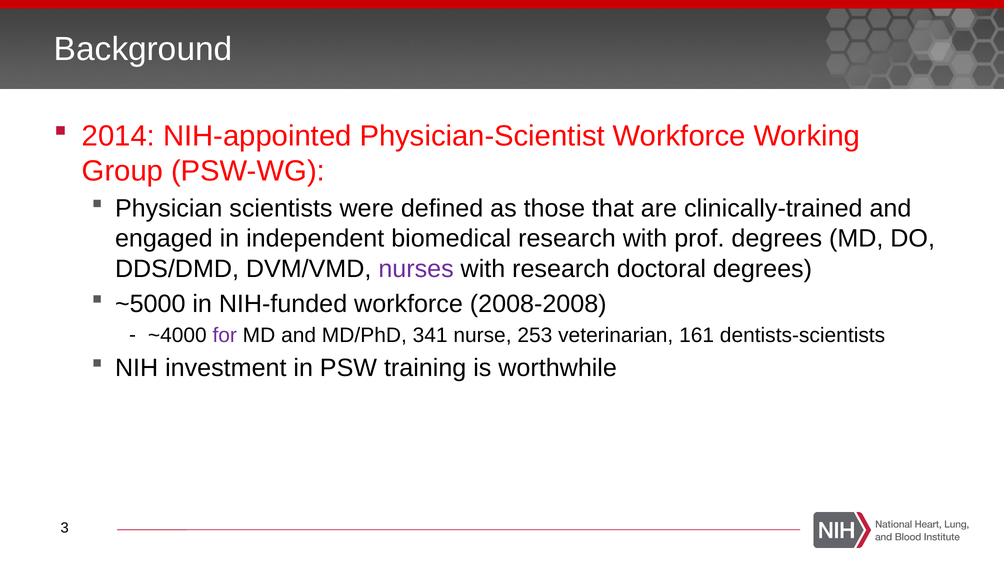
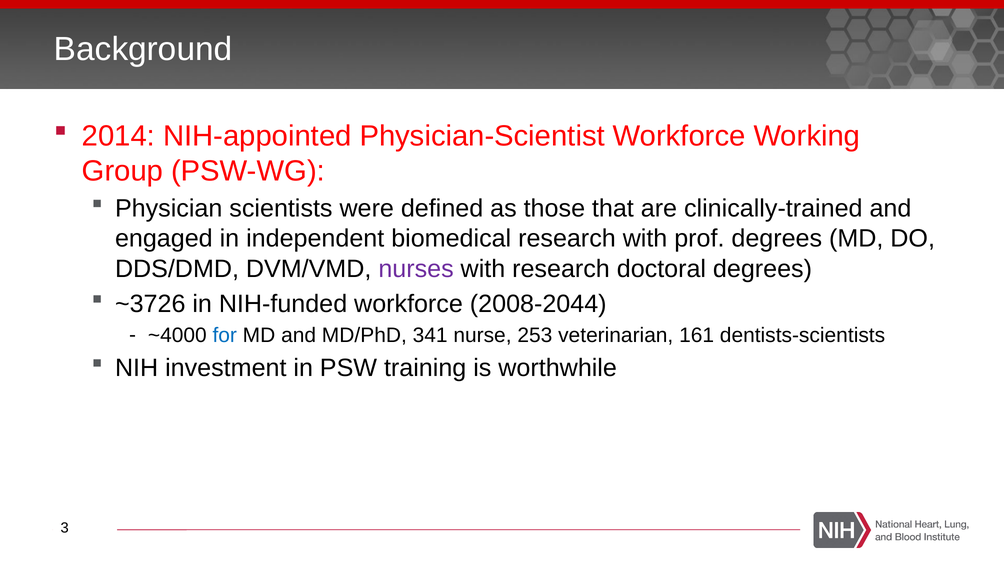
~5000: ~5000 -> ~3726 (150, 304)
2008-2008: 2008-2008 -> 2008-2044 (538, 304)
for colour: purple -> blue (225, 336)
